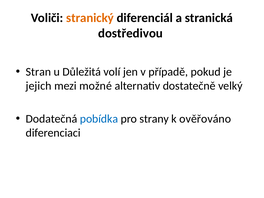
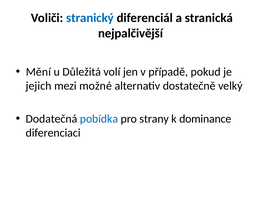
stranický colour: orange -> blue (90, 18)
dostředivou: dostředivou -> nejpalčivější (131, 33)
Stran: Stran -> Mění (38, 72)
ověřováno: ověřováno -> dominance (205, 119)
